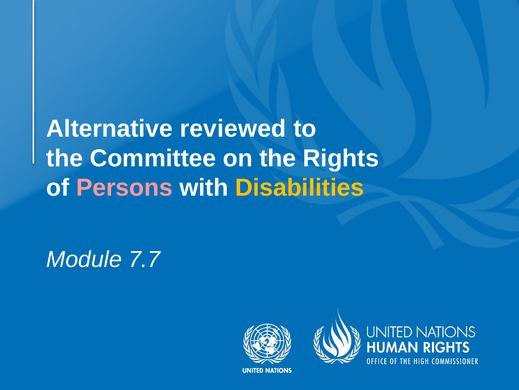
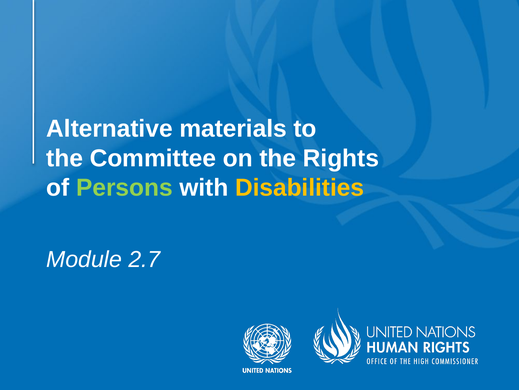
reviewed: reviewed -> materials (233, 129)
Persons colour: pink -> light green (124, 187)
7.7: 7.7 -> 2.7 (144, 259)
